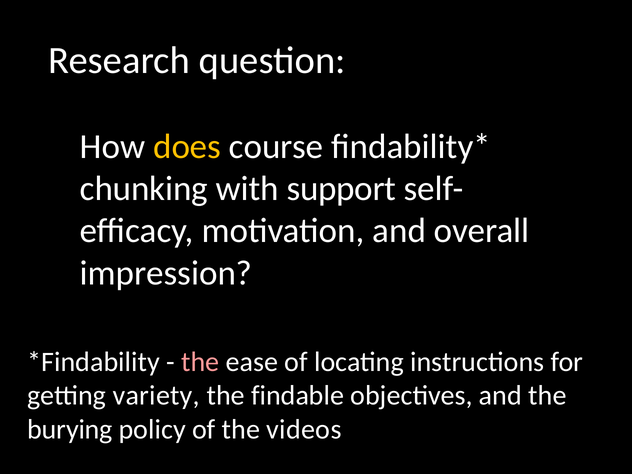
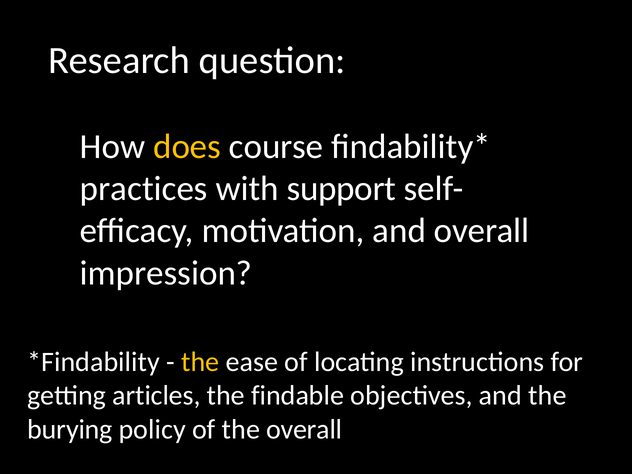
chunking: chunking -> practices (144, 189)
the colour: pink -> yellow (200, 362)
variety: variety -> articles (156, 396)
the videos: videos -> overall (304, 429)
